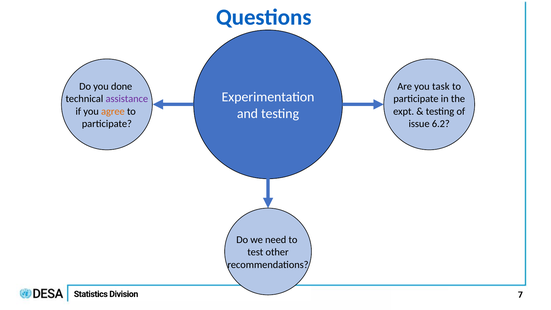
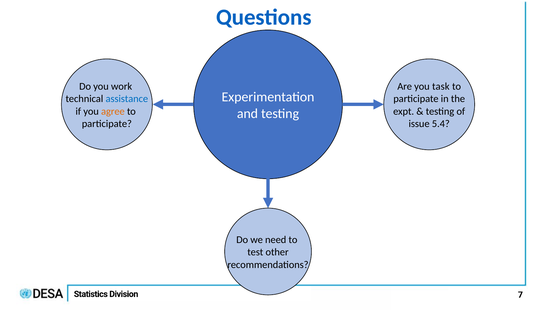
done: done -> work (122, 86)
assistance colour: purple -> blue (127, 99)
6.2: 6.2 -> 5.4 (441, 124)
